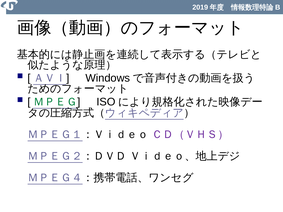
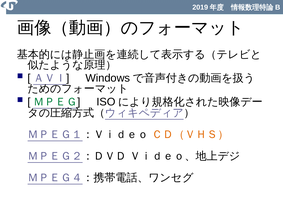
ＣＤ（ＶＨＳ） colour: purple -> orange (190, 135)
